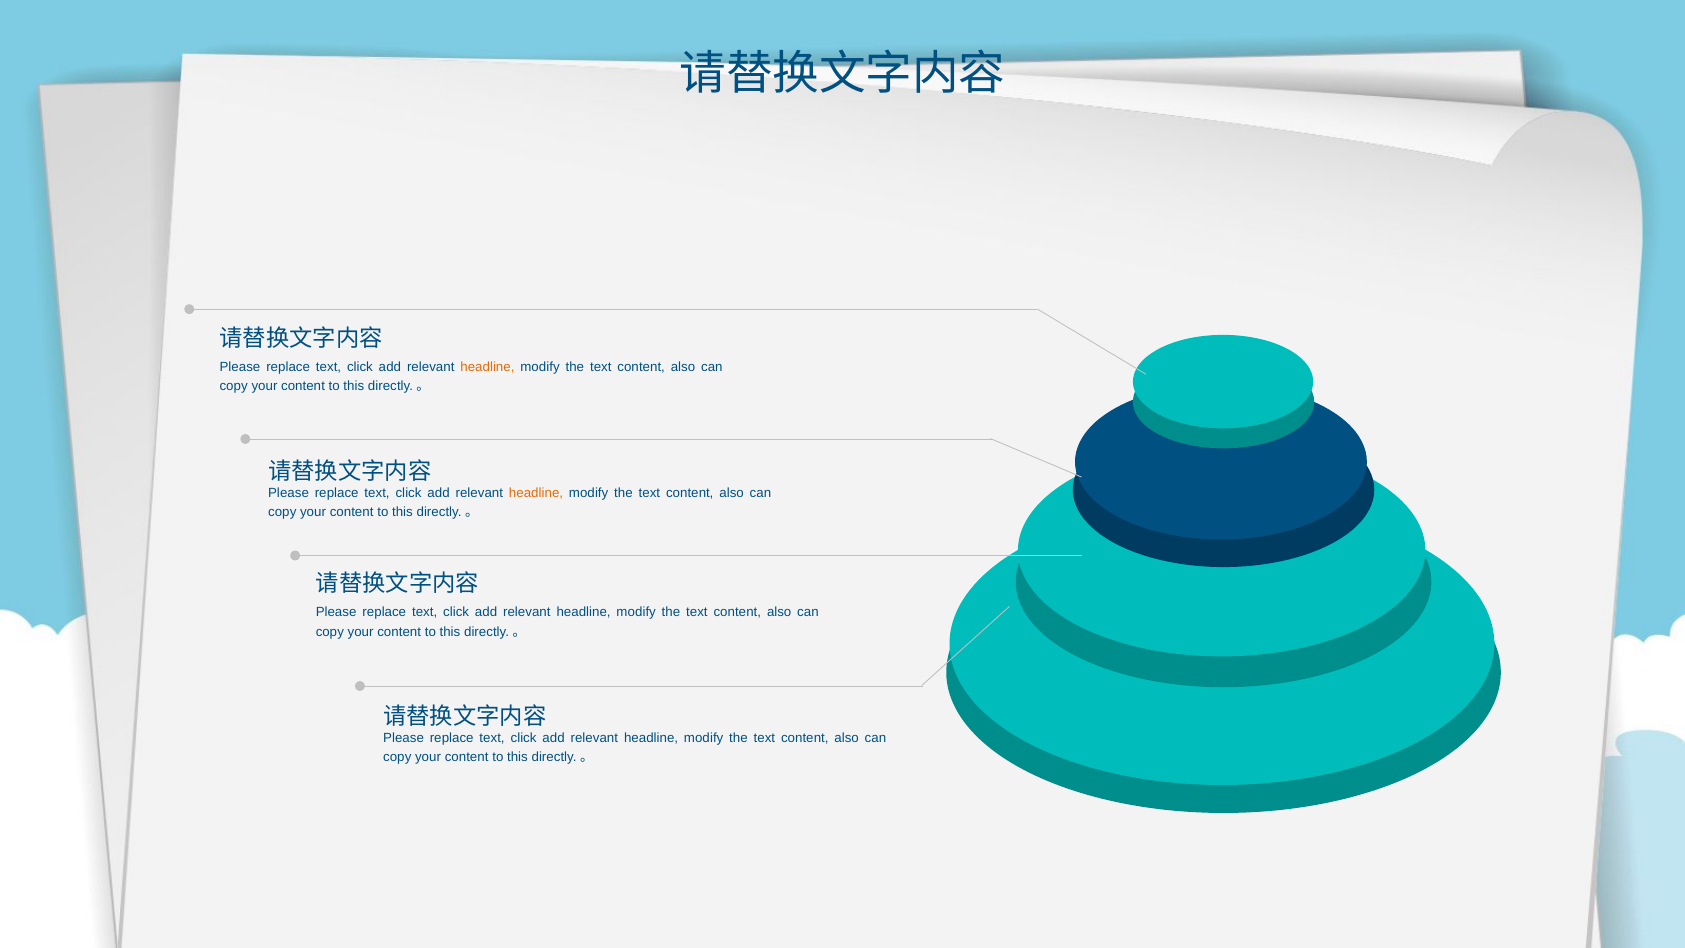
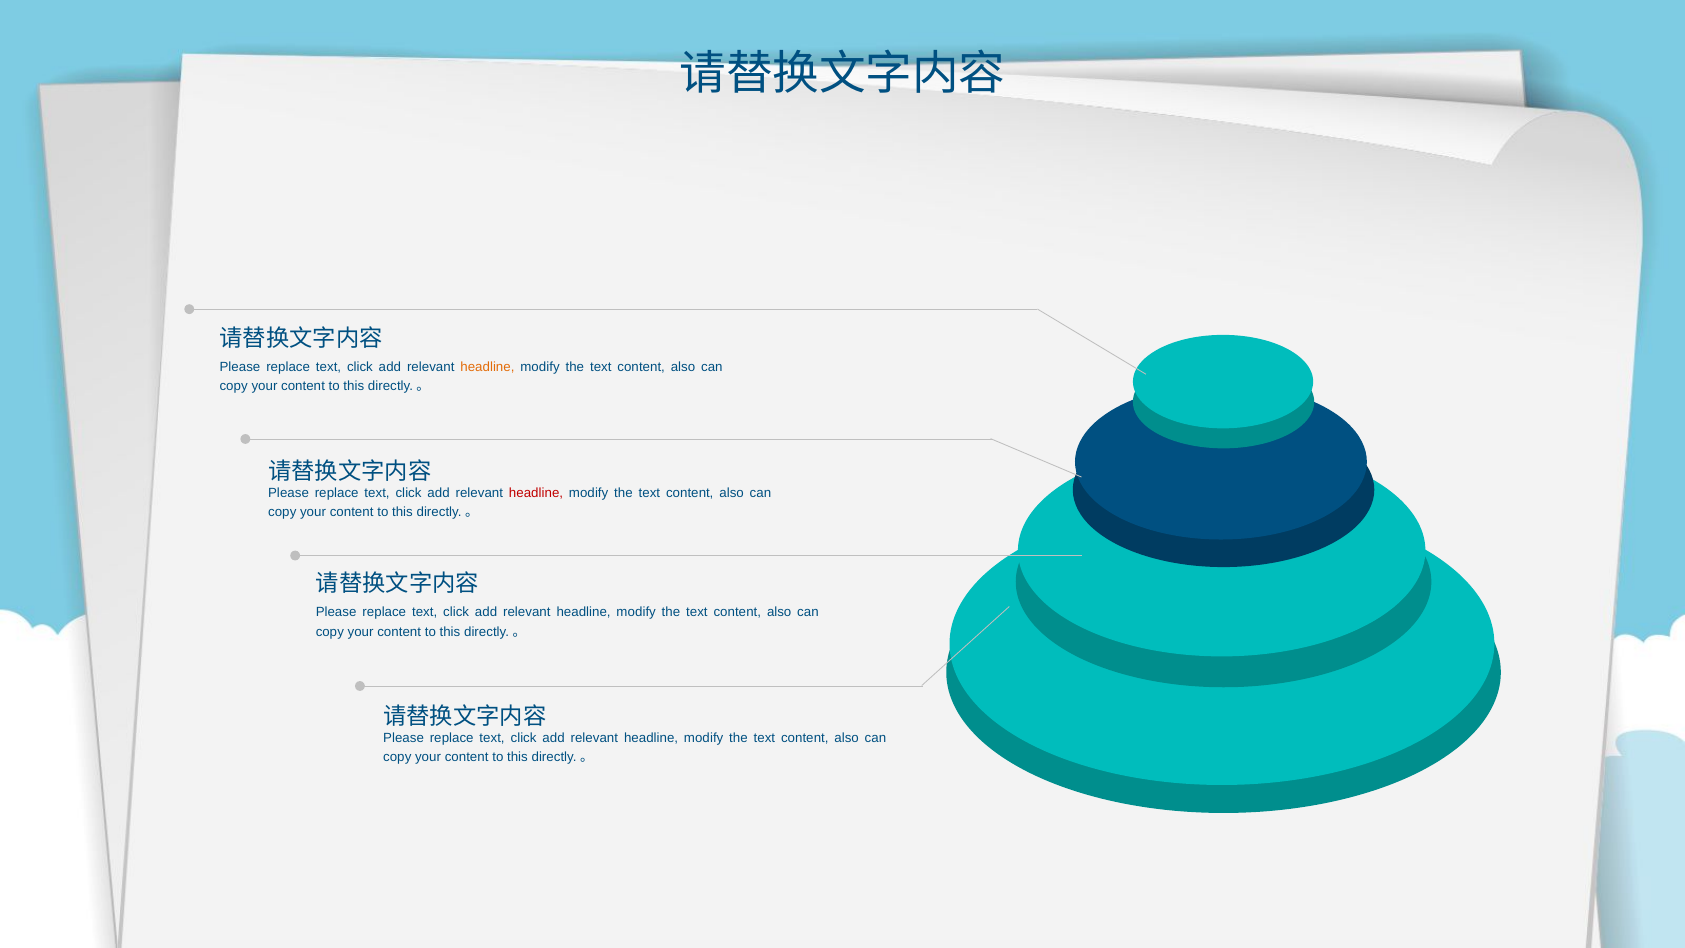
headline colour: orange -> red (536, 493)
